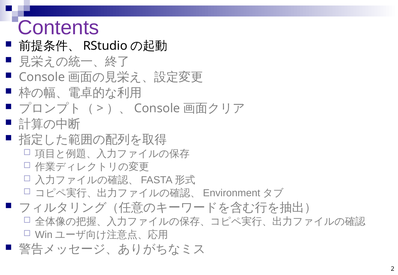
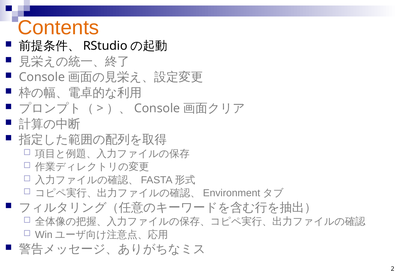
Contents colour: purple -> orange (58, 28)
